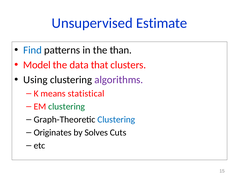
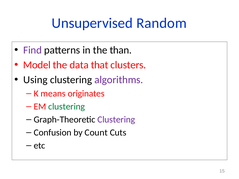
Estimate: Estimate -> Random (161, 23)
Find colour: blue -> purple (33, 50)
statistical: statistical -> originates (86, 94)
Clustering colour: blue -> purple (116, 120)
Originates: Originates -> Confusion (53, 133)
Solves: Solves -> Count (96, 133)
